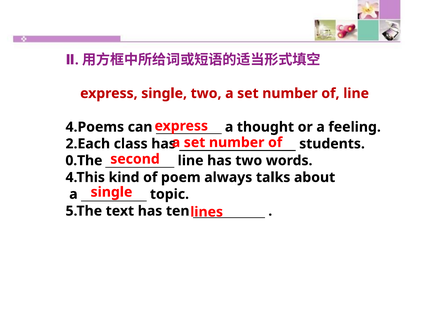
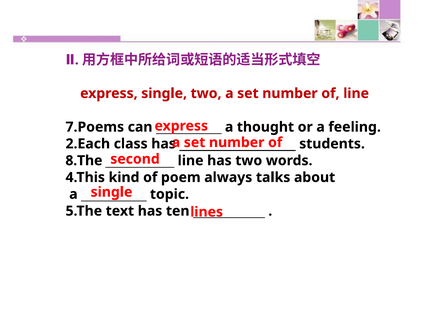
4.Poems: 4.Poems -> 7.Poems (95, 127)
0.The: 0.The -> 8.The (84, 161)
